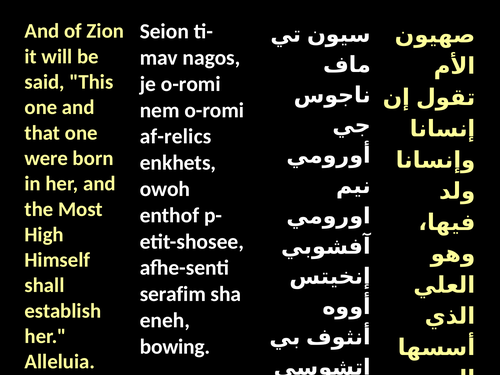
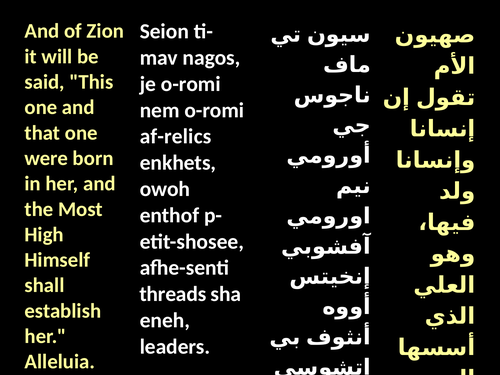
serafim: serafim -> threads (173, 294)
bowing: bowing -> leaders (175, 347)
